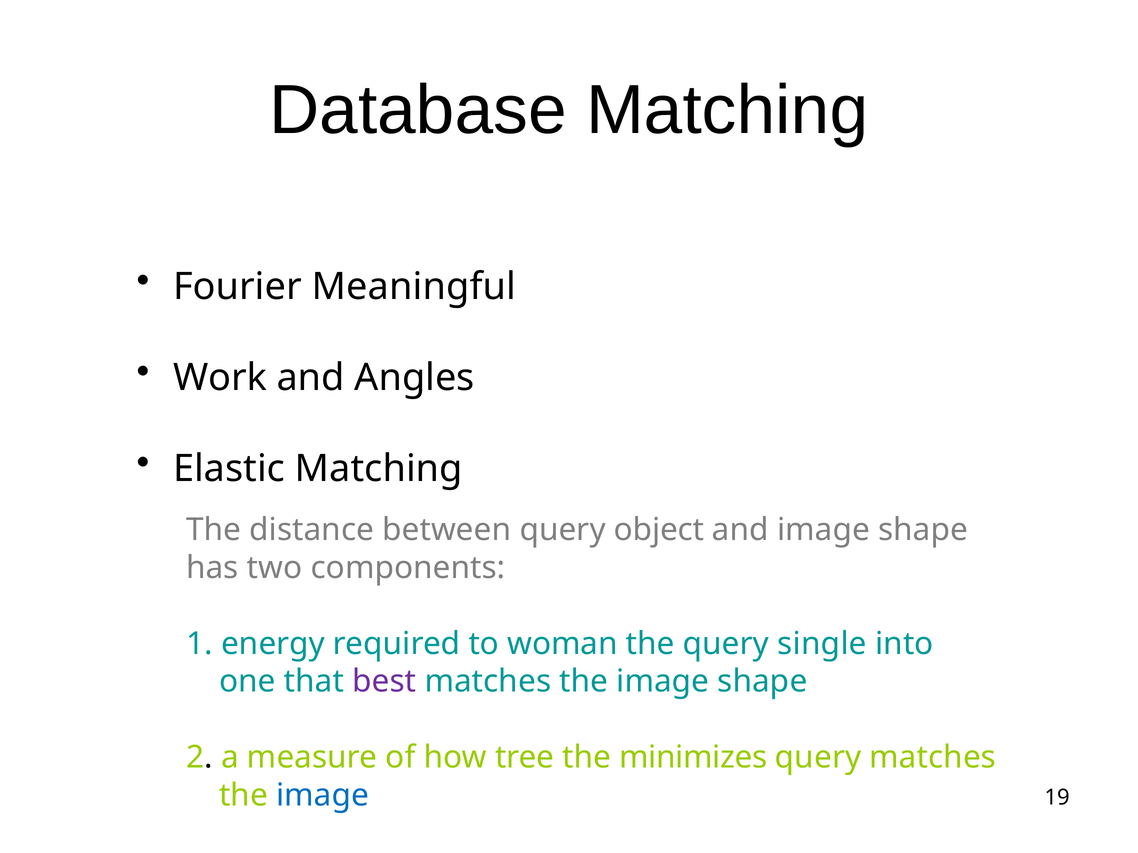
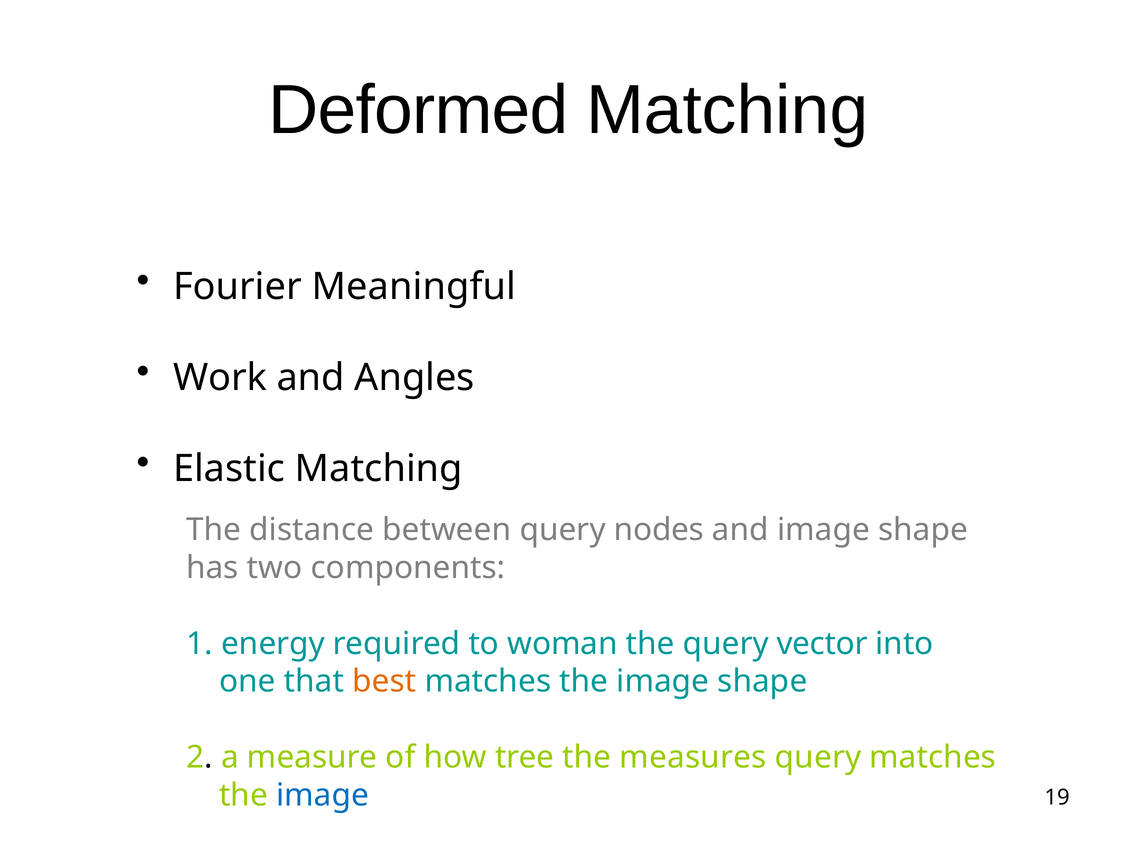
Database: Database -> Deformed (418, 110)
object: object -> nodes (659, 530)
single: single -> vector (822, 644)
best colour: purple -> orange (384, 682)
minimizes: minimizes -> measures (693, 758)
